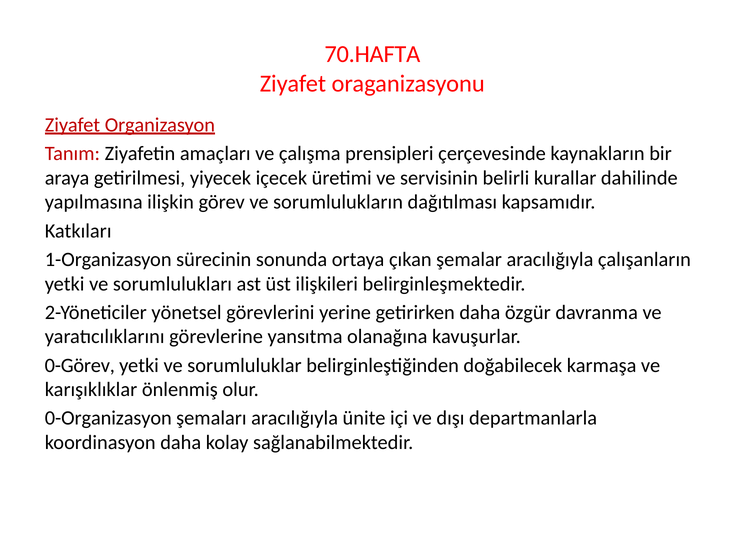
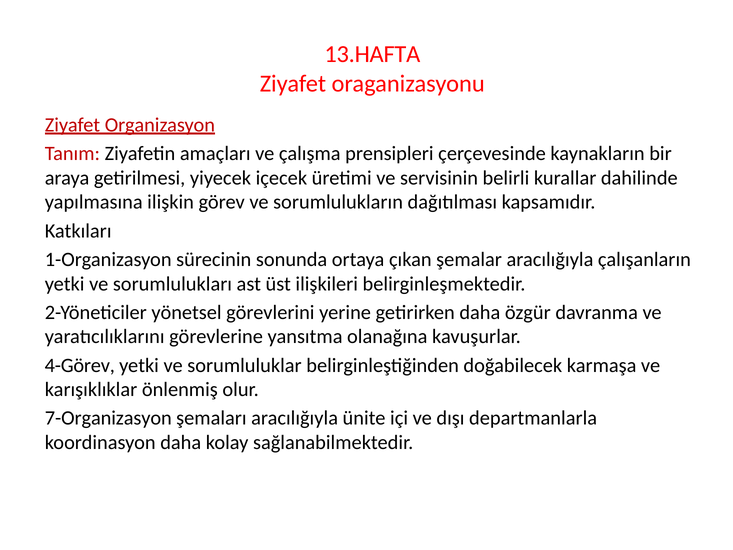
70.HAFTA: 70.HAFTA -> 13.HAFTA (372, 54)
0-Görev: 0-Görev -> 4-Görev (80, 365)
0-Organizasyon: 0-Organizasyon -> 7-Organizasyon (108, 418)
